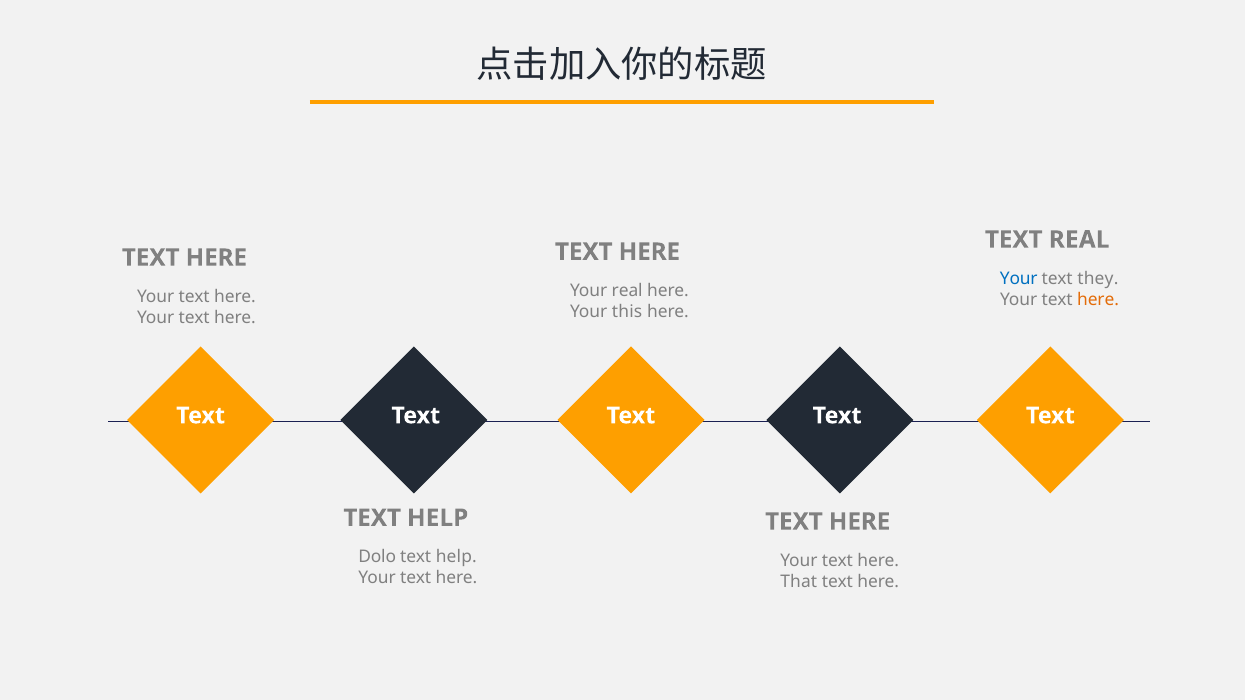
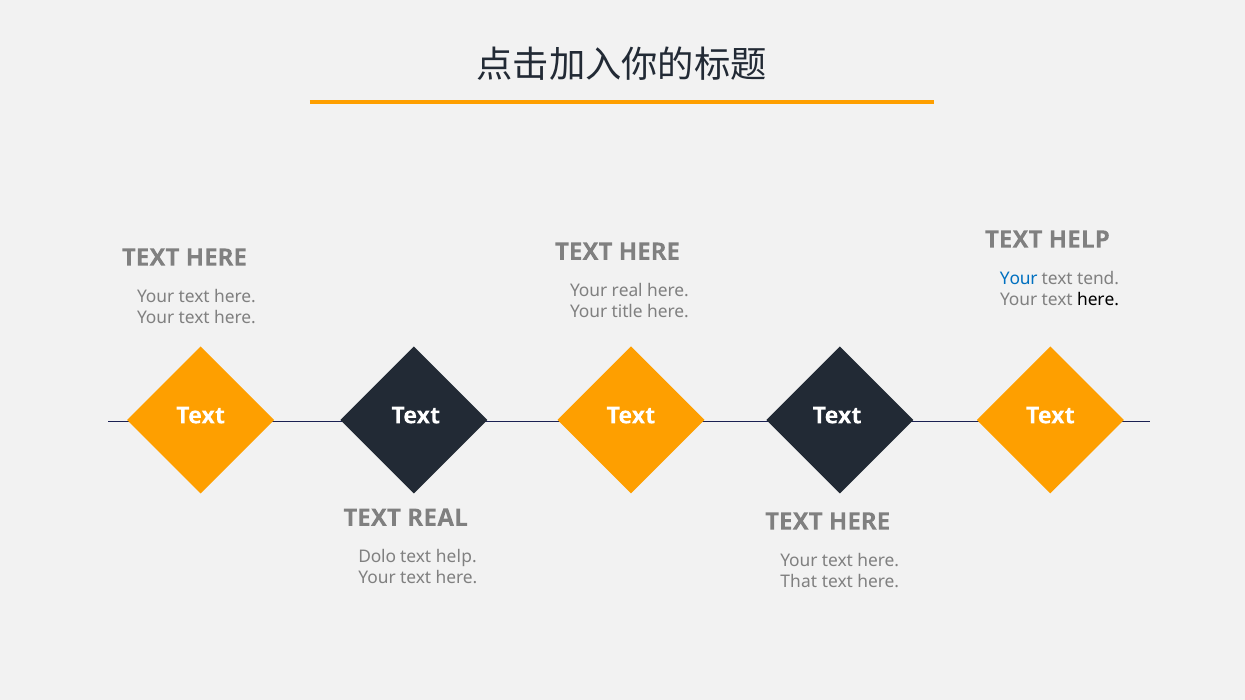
REAL: REAL -> HELP (1079, 240)
they: they -> tend (1098, 279)
here colour: orange -> black (1098, 300)
this: this -> title (627, 312)
HELP: HELP -> REAL (438, 518)
